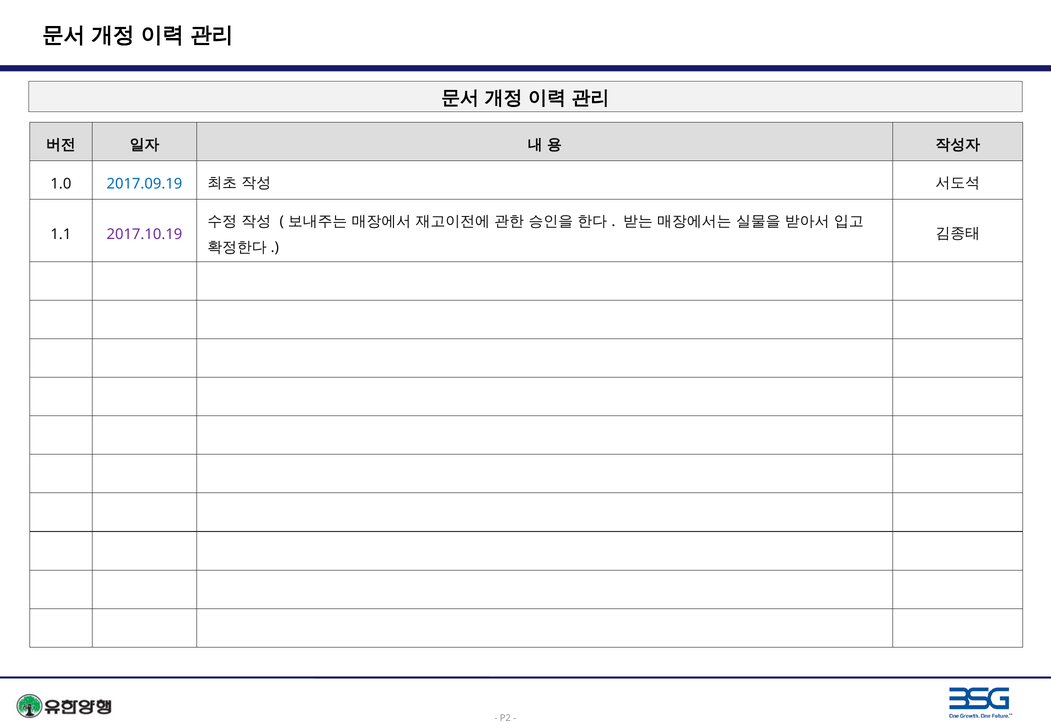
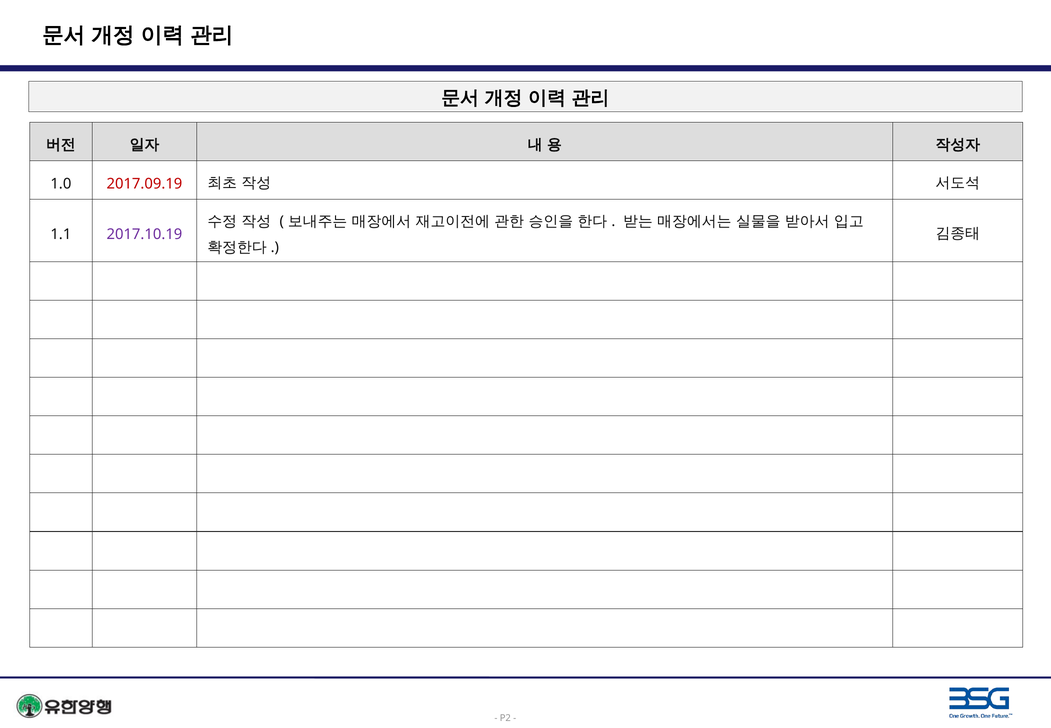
2017.09.19 colour: blue -> red (144, 184)
